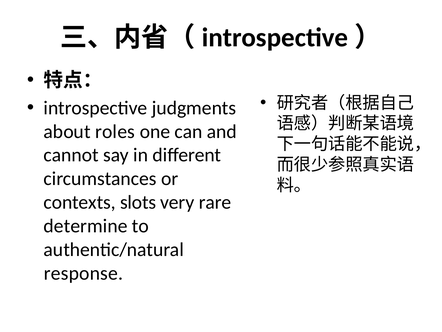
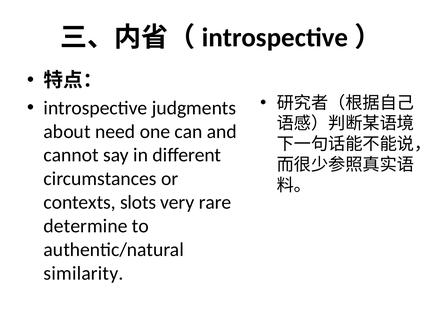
roles: roles -> need (115, 131)
response: response -> similarity (84, 273)
